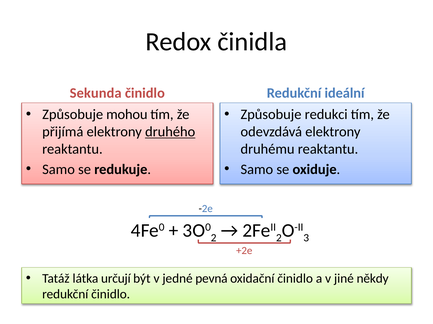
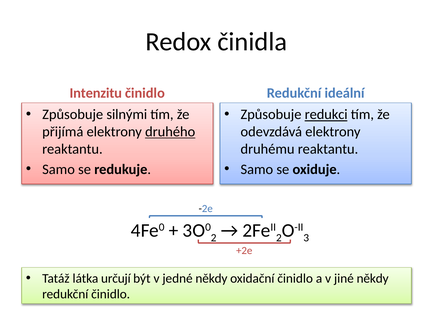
Sekunda: Sekunda -> Intenzitu (96, 93)
mohou: mohou -> silnými (127, 115)
redukci underline: none -> present (326, 115)
jedné pevná: pevná -> někdy (211, 279)
